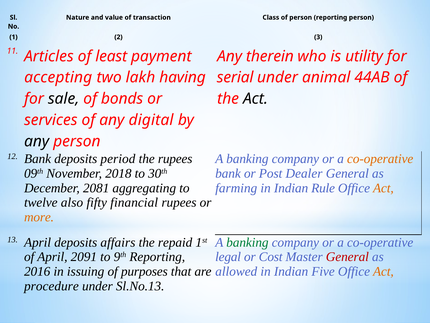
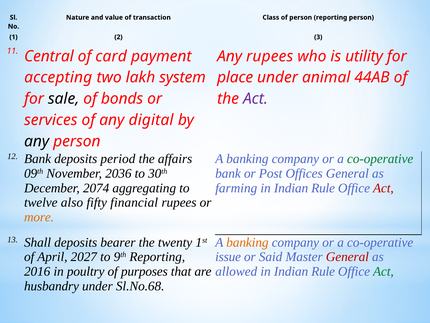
Articles: Articles -> Central (49, 56)
least: least -> card (111, 56)
Any therein: therein -> rupees (270, 56)
having: having -> system (183, 77)
serial: serial -> place (235, 77)
Act colour: black -> purple (255, 99)
the rupees: rupees -> affairs (175, 159)
co-operative colour: orange -> green (380, 159)
2018: 2018 -> 2036 (118, 173)
Dealer: Dealer -> Offices (304, 173)
2081: 2081 -> 2074 (96, 188)
Act colour: orange -> red (383, 188)
13 April: April -> Shall (38, 242)
affairs: affairs -> bearer (118, 242)
repaid: repaid -> twenty (175, 242)
banking colour: green -> orange (247, 242)
2091: 2091 -> 2027 (84, 256)
legal: legal -> issue (228, 256)
Cost: Cost -> Said (271, 256)
issuing: issuing -> poultry (86, 271)
Five: Five -> Rule (323, 271)
Act colour: orange -> green (383, 271)
procedure: procedure -> husbandry (52, 286)
Sl.No.13: Sl.No.13 -> Sl.No.68 (140, 286)
